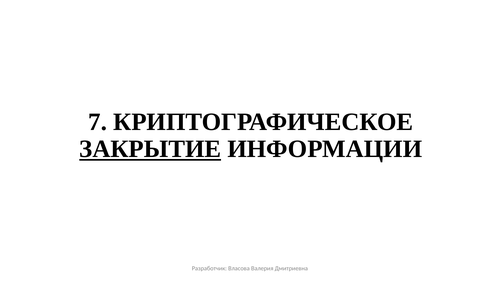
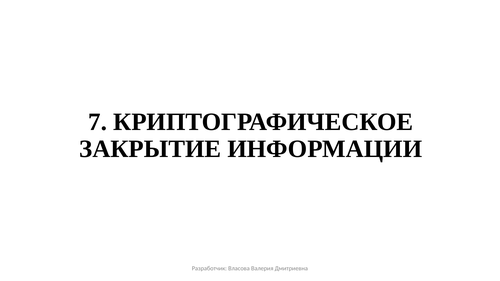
ЗАКРЫТИЕ underline: present -> none (150, 149)
